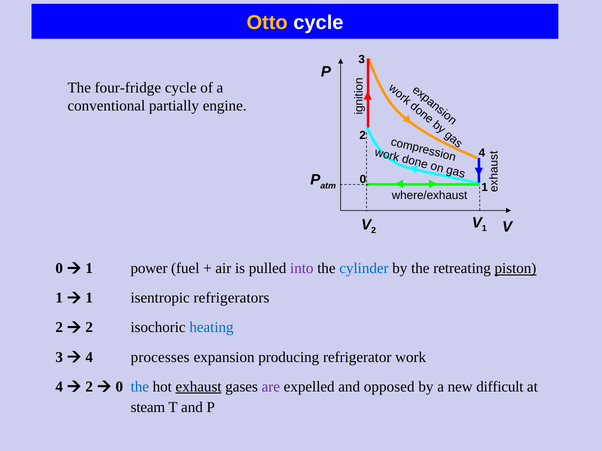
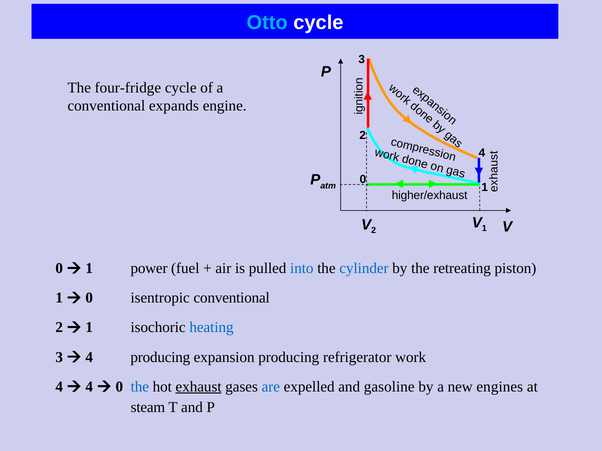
Otto colour: yellow -> light blue (267, 23)
partially: partially -> expands (174, 106)
where/exhaust: where/exhaust -> higher/exhaust (430, 196)
into colour: purple -> blue (302, 269)
piston underline: present -> none (515, 269)
1: 1 -> 0 (89, 298)
isentropic refrigerators: refrigerators -> conventional (232, 298)
2: 2 -> 1 (89, 328)
4 processes: processes -> producing (160, 357)
2: 2 -> 4 (89, 387)
are colour: purple -> blue (271, 387)
opposed: opposed -> gasoline (389, 387)
difficult: difficult -> engines (500, 387)
